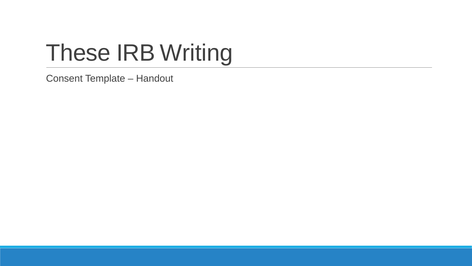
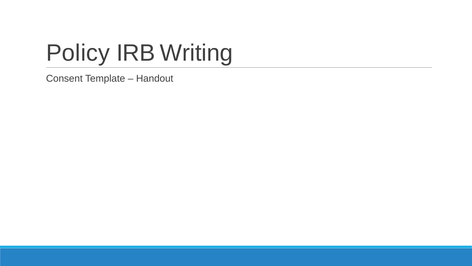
These: These -> Policy (78, 53)
